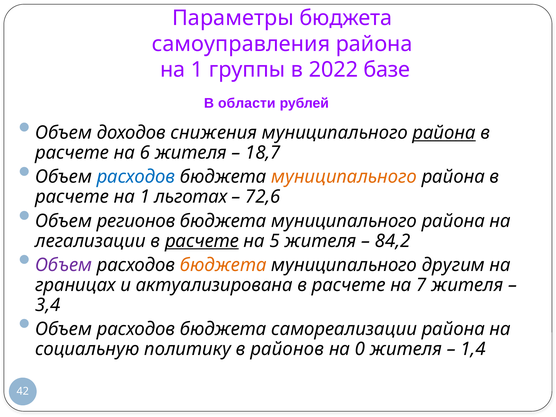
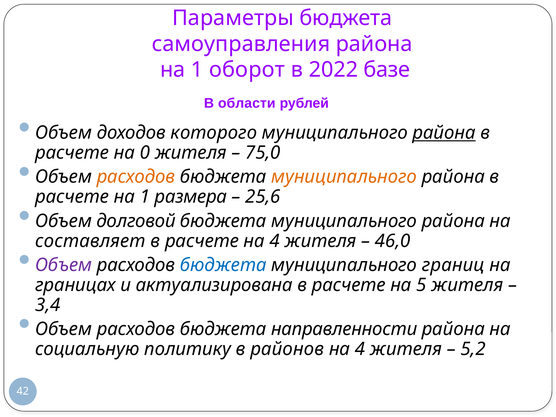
группы: группы -> оборот (247, 70)
снижения: снижения -> которого (214, 133)
6: 6 -> 0 (145, 153)
18,7: 18,7 -> 75,0 (263, 153)
расходов colour: blue -> orange (136, 177)
льготах: льготах -> размера (191, 197)
72,6: 72,6 -> 25,6 (263, 197)
регионов: регионов -> долговой (136, 221)
легализации: легализации -> составляет (90, 241)
расчете underline: present -> none (202, 241)
5: 5 -> 4 (275, 241)
84,2: 84,2 -> 46,0 (393, 241)
бюджета colour: orange -> blue (223, 265)
другим: другим -> границ (453, 265)
7: 7 -> 5 (421, 285)
самореализации: самореализации -> направленности (344, 329)
0: 0 -> 4 (360, 349)
1,4: 1,4 -> 5,2 (473, 349)
